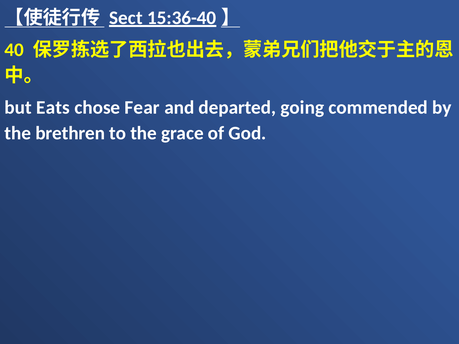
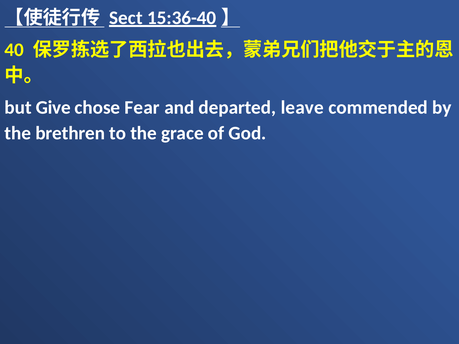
Eats: Eats -> Give (53, 108)
going: going -> leave (302, 108)
